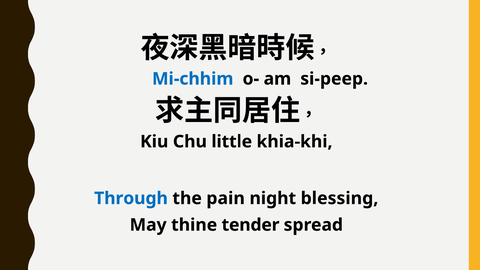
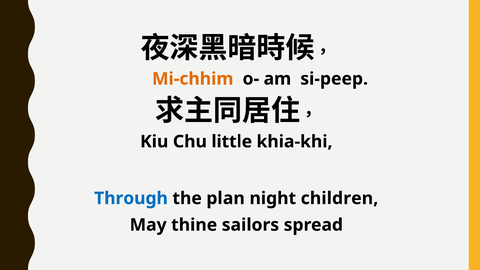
Mi-chhim colour: blue -> orange (193, 79)
pain: pain -> plan (226, 198)
blessing: blessing -> children (339, 198)
tender: tender -> sailors (250, 225)
